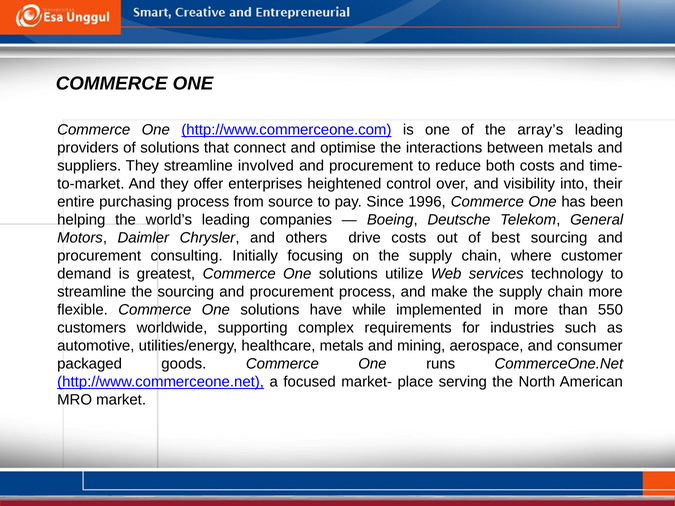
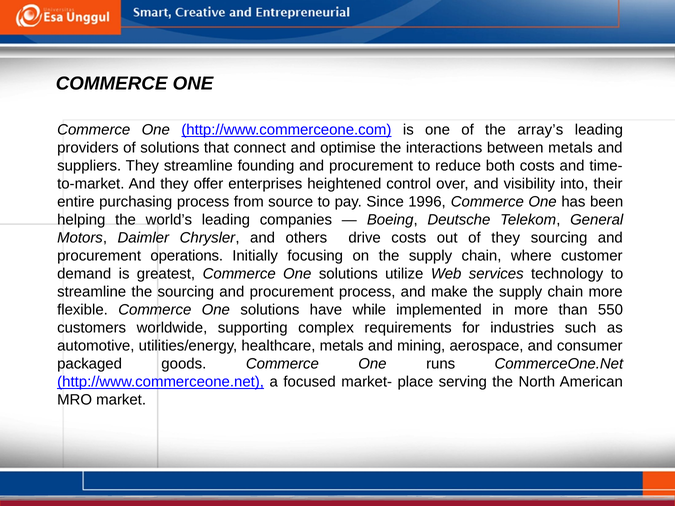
involved: involved -> founding (266, 166)
of best: best -> they (506, 238)
consulting: consulting -> operations (187, 256)
